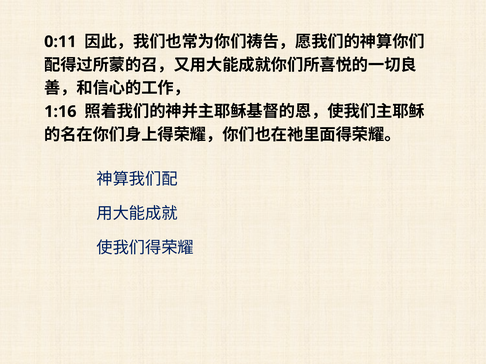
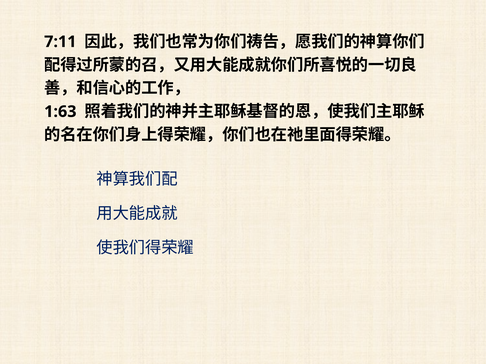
0:11: 0:11 -> 7:11 (60, 42)
1:16: 1:16 -> 1:63 (60, 112)
